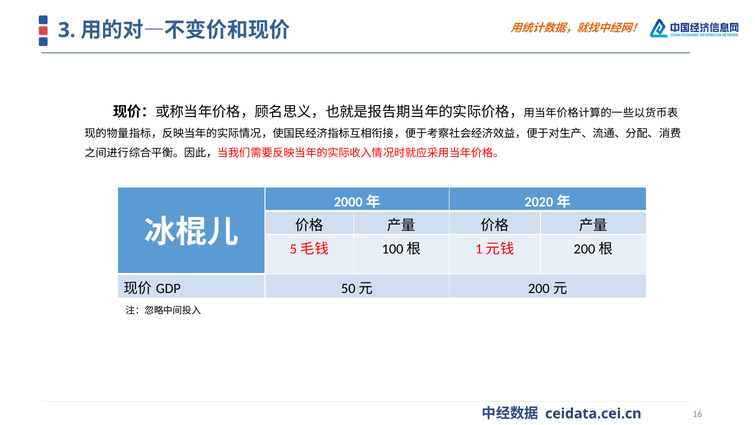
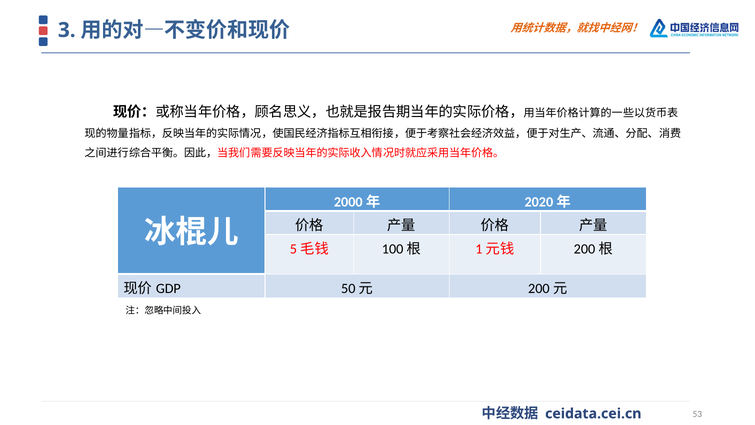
16: 16 -> 53 (697, 414)
